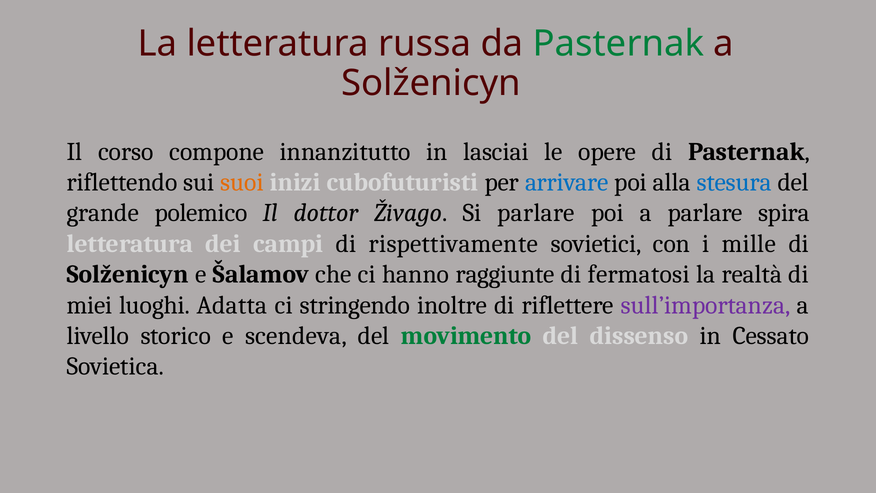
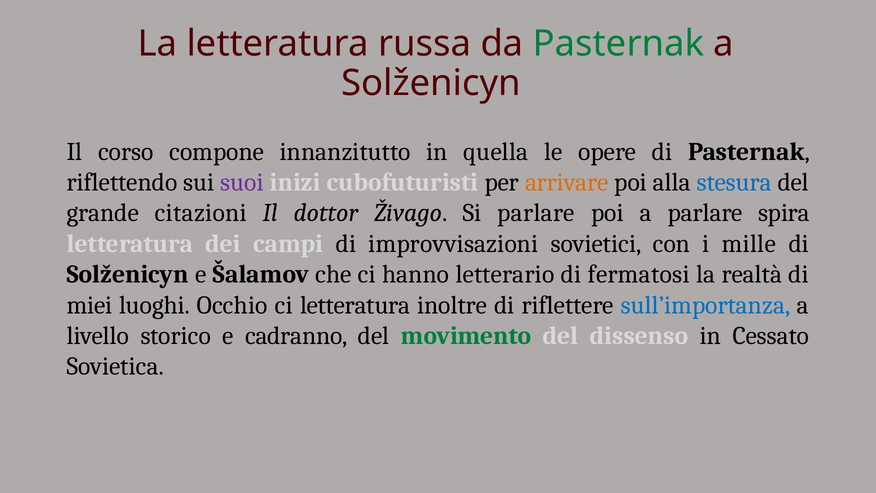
lasciai: lasciai -> quella (496, 152)
suoi colour: orange -> purple (242, 182)
arrivare colour: blue -> orange (567, 182)
polemico: polemico -> citazioni (201, 213)
rispettivamente: rispettivamente -> improvvisazioni (453, 244)
raggiunte: raggiunte -> letterario (505, 274)
Adatta: Adatta -> Occhio (232, 305)
ci stringendo: stringendo -> letteratura (355, 305)
sull’importanza colour: purple -> blue (706, 305)
scendeva: scendeva -> cadranno (296, 336)
